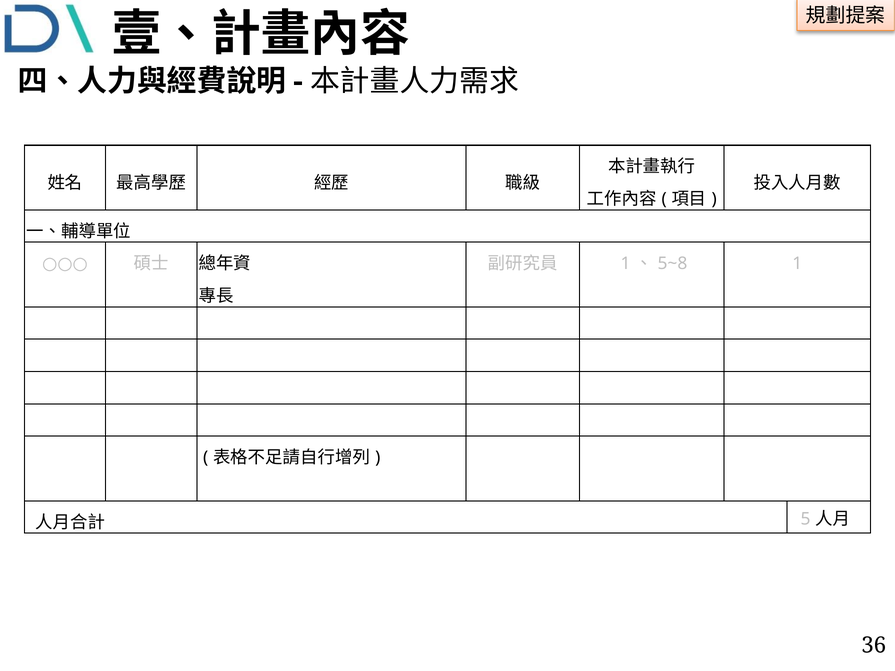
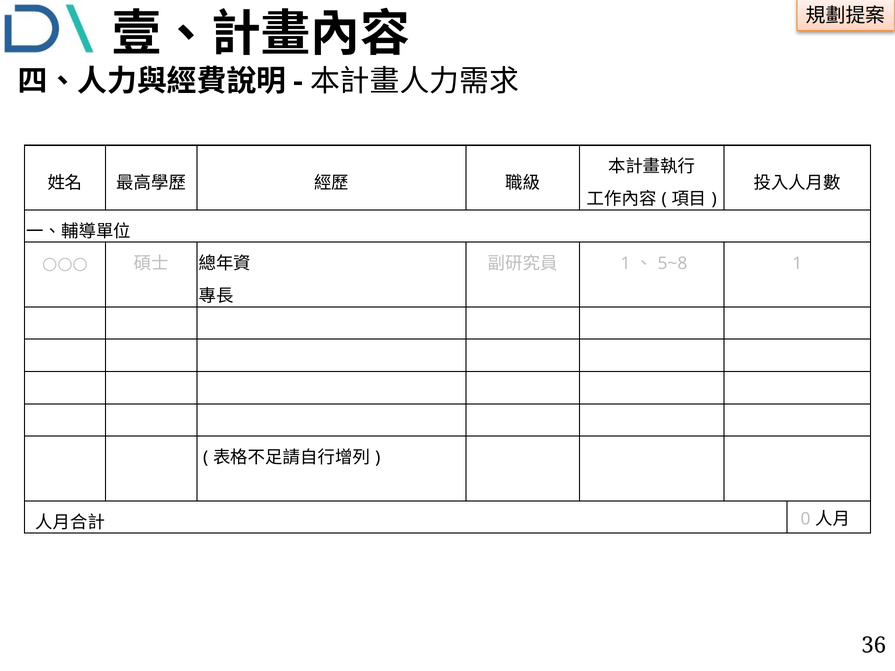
5: 5 -> 0 (806, 519)
